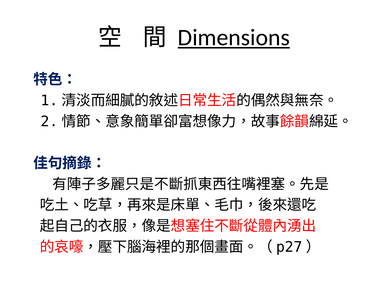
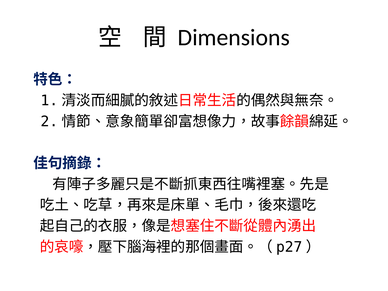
Dimensions underline: present -> none (234, 38)
